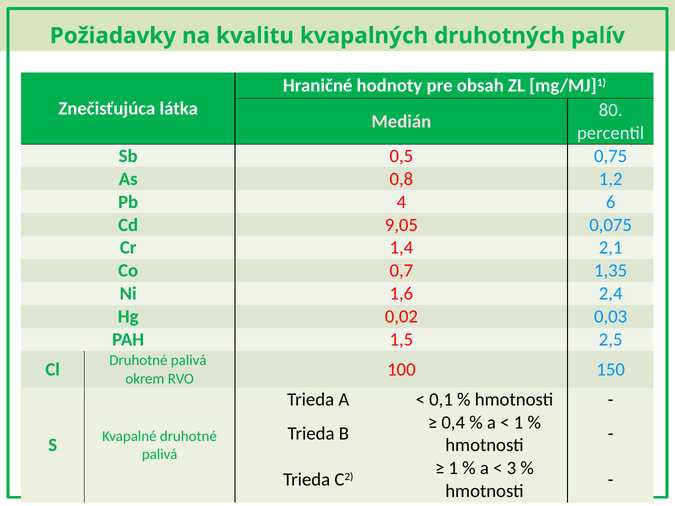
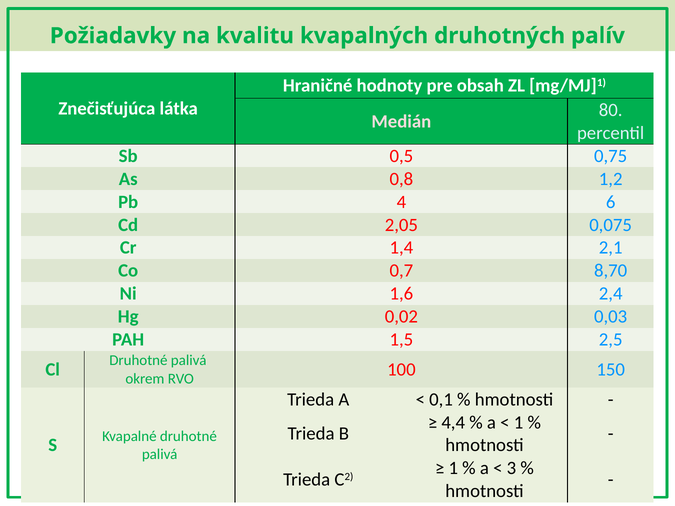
9,05: 9,05 -> 2,05 (401, 225)
1,35: 1,35 -> 8,70 (611, 271)
0,4: 0,4 -> 4,4 (453, 423)
